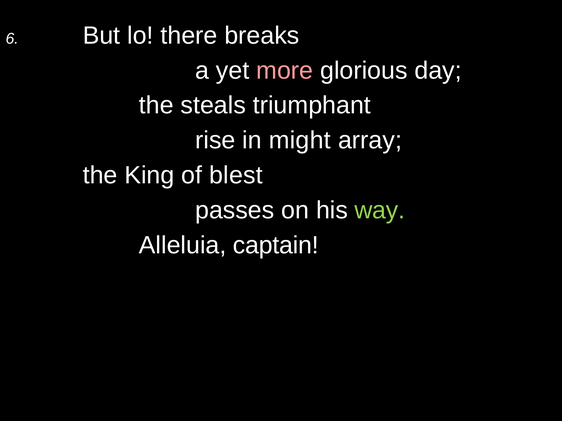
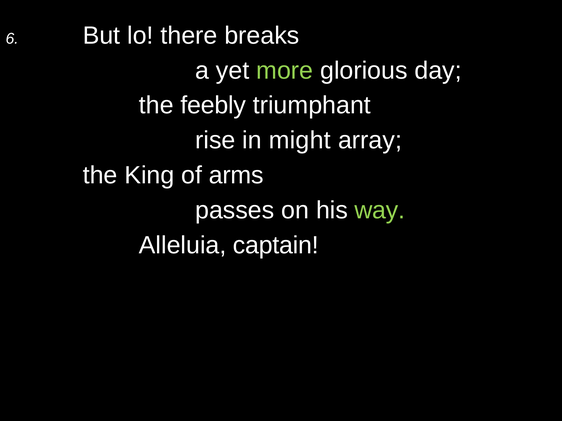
more colour: pink -> light green (285, 71)
steals: steals -> feebly (213, 106)
blest: blest -> arms (236, 175)
